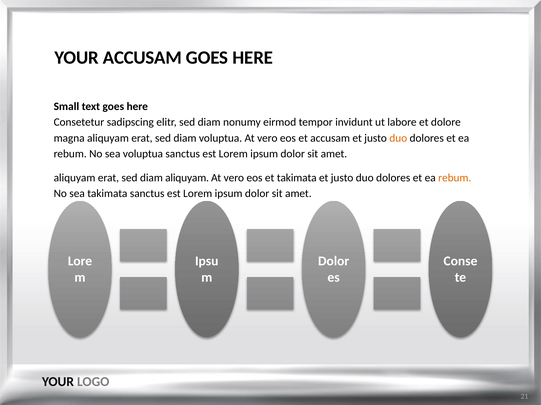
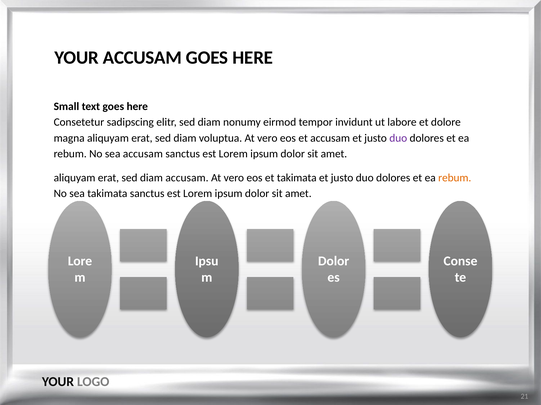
duo colour: orange -> purple (398, 138)
sea voluptua: voluptua -> accusam (143, 154)
diam aliquyam: aliquyam -> accusam (187, 178)
